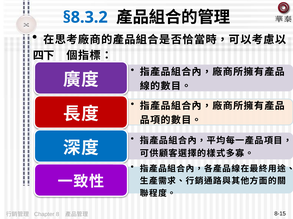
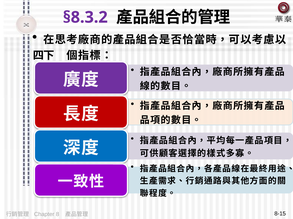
§8.3.2 colour: blue -> purple (85, 17)
